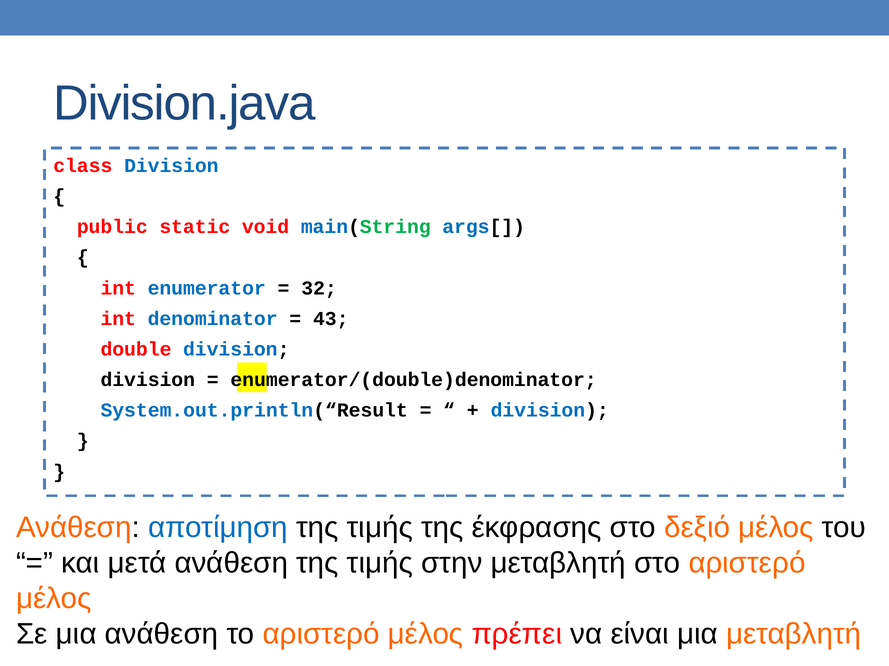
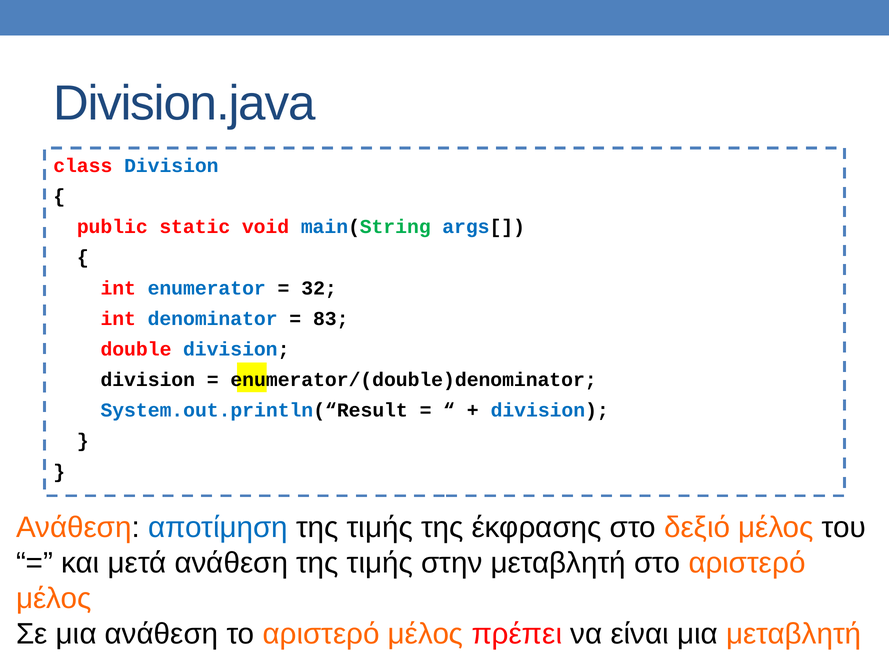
43: 43 -> 83 (331, 319)
